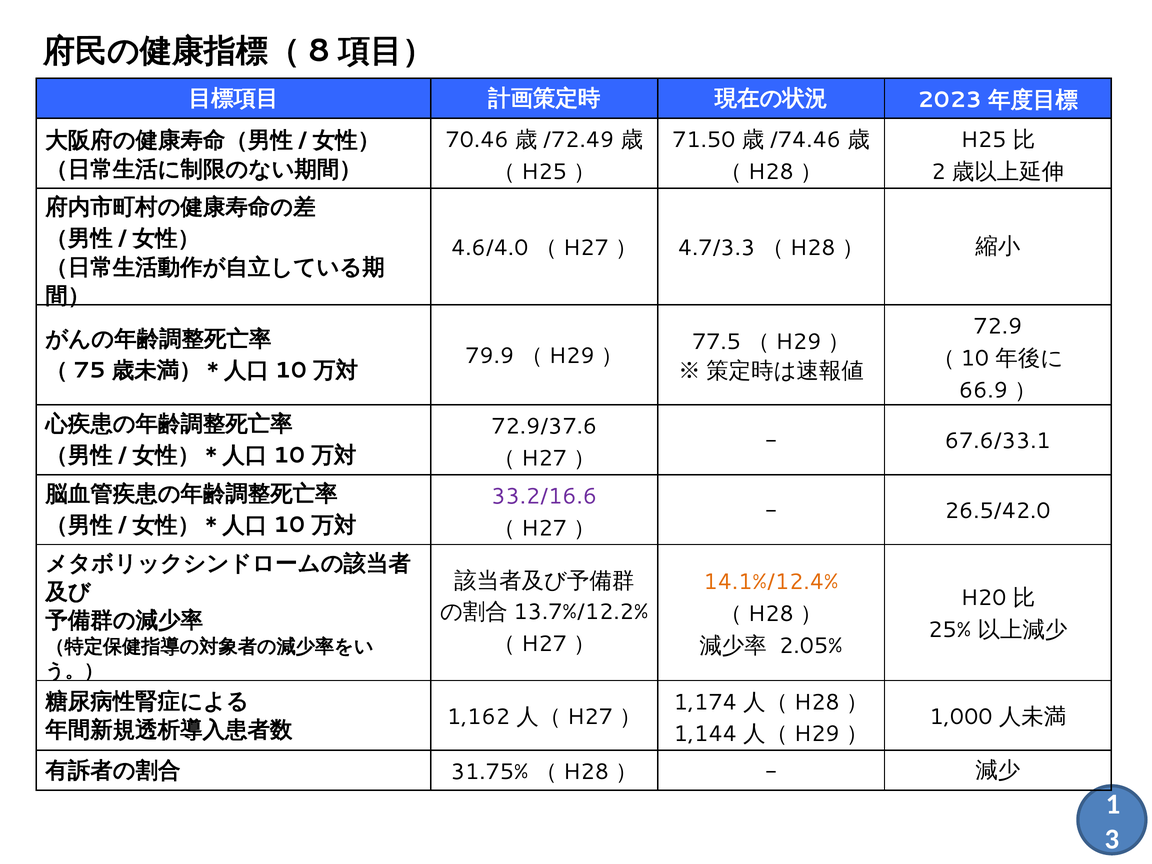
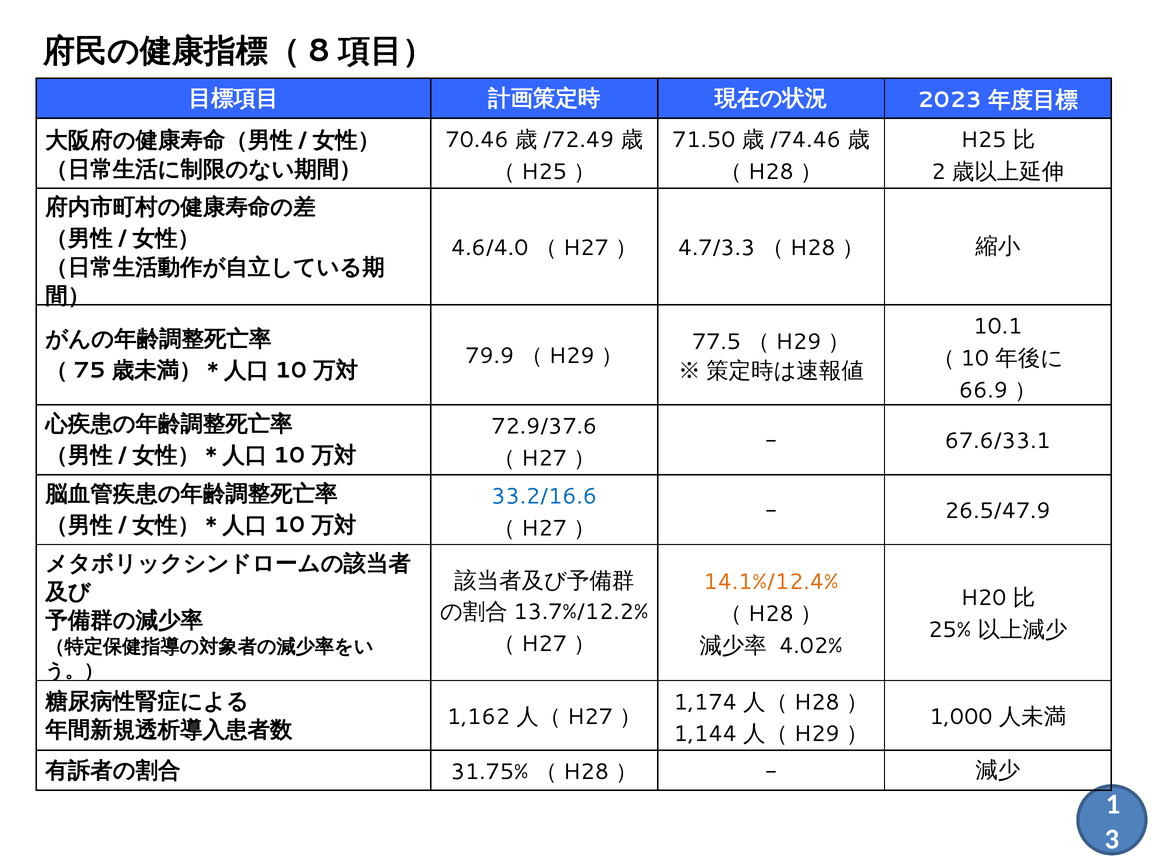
72.9: 72.9 -> 10.1 (998, 327)
33.2/16.6 colour: purple -> blue (544, 496)
26.5/42.0: 26.5/42.0 -> 26.5/47.9 (998, 511)
2.05%: 2.05% -> 4.02% (811, 646)
